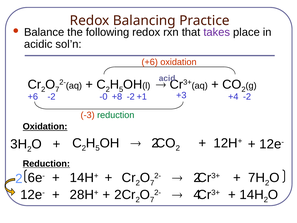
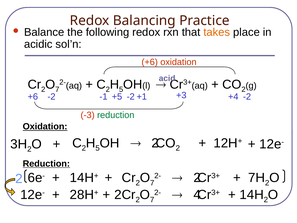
takes colour: purple -> orange (217, 32)
-0: -0 -> -1 (103, 97)
+8: +8 -> +5 (117, 97)
